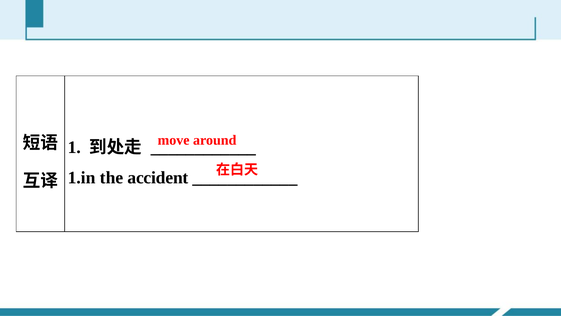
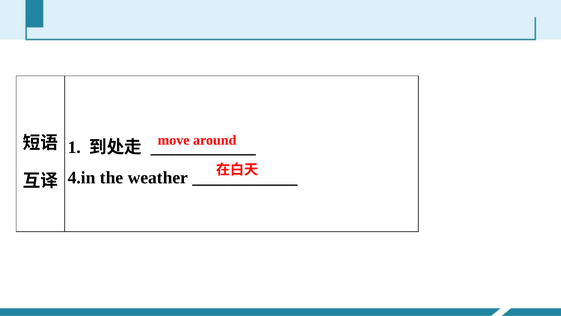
1.in: 1.in -> 4.in (82, 178)
accident: accident -> weather (158, 178)
